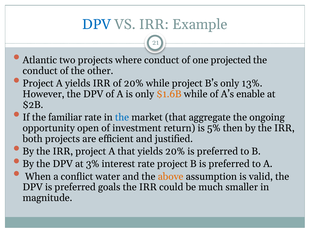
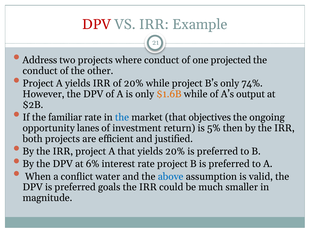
DPV colour: blue -> red (97, 24)
Atlantic: Atlantic -> Address (40, 60)
13%: 13% -> 74% (252, 83)
enable: enable -> output (251, 94)
aggregate: aggregate -> objectives (210, 117)
open: open -> lanes (88, 128)
3%: 3% -> 6% (93, 164)
above colour: orange -> blue (171, 176)
